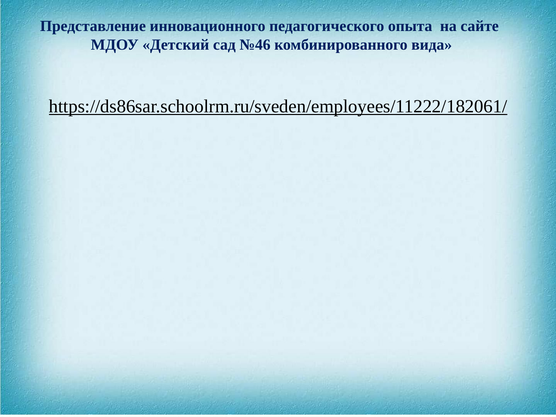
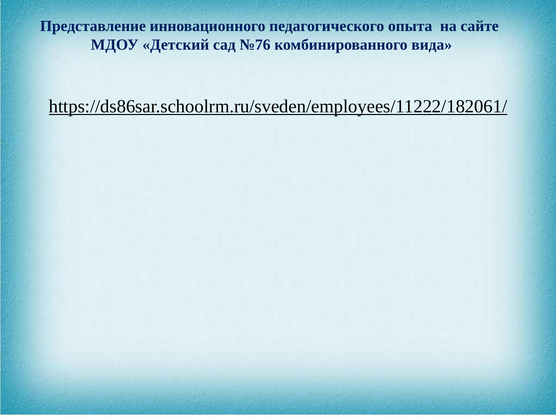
№46: №46 -> №76 (255, 45)
